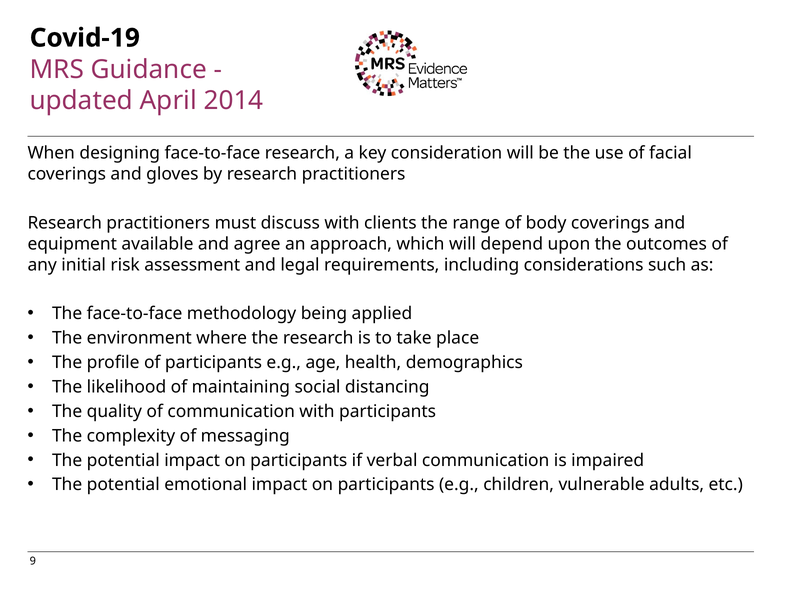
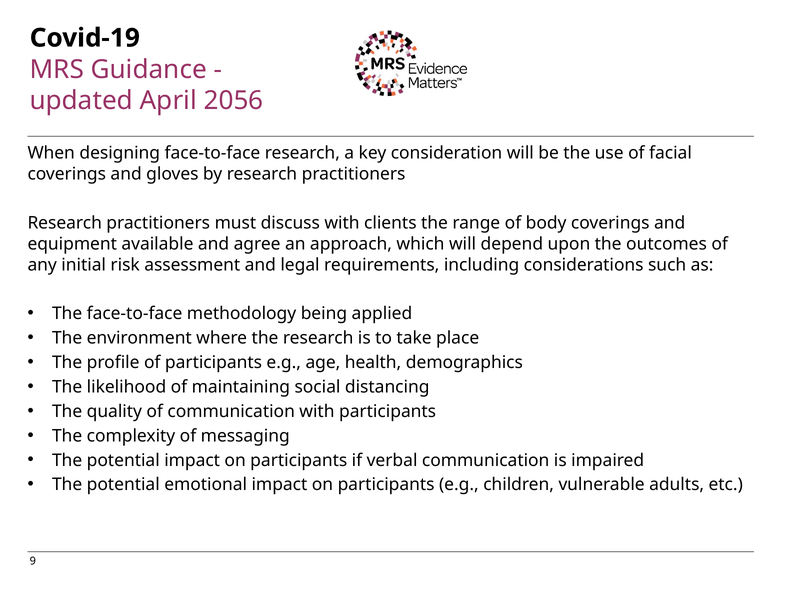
2014: 2014 -> 2056 (234, 101)
